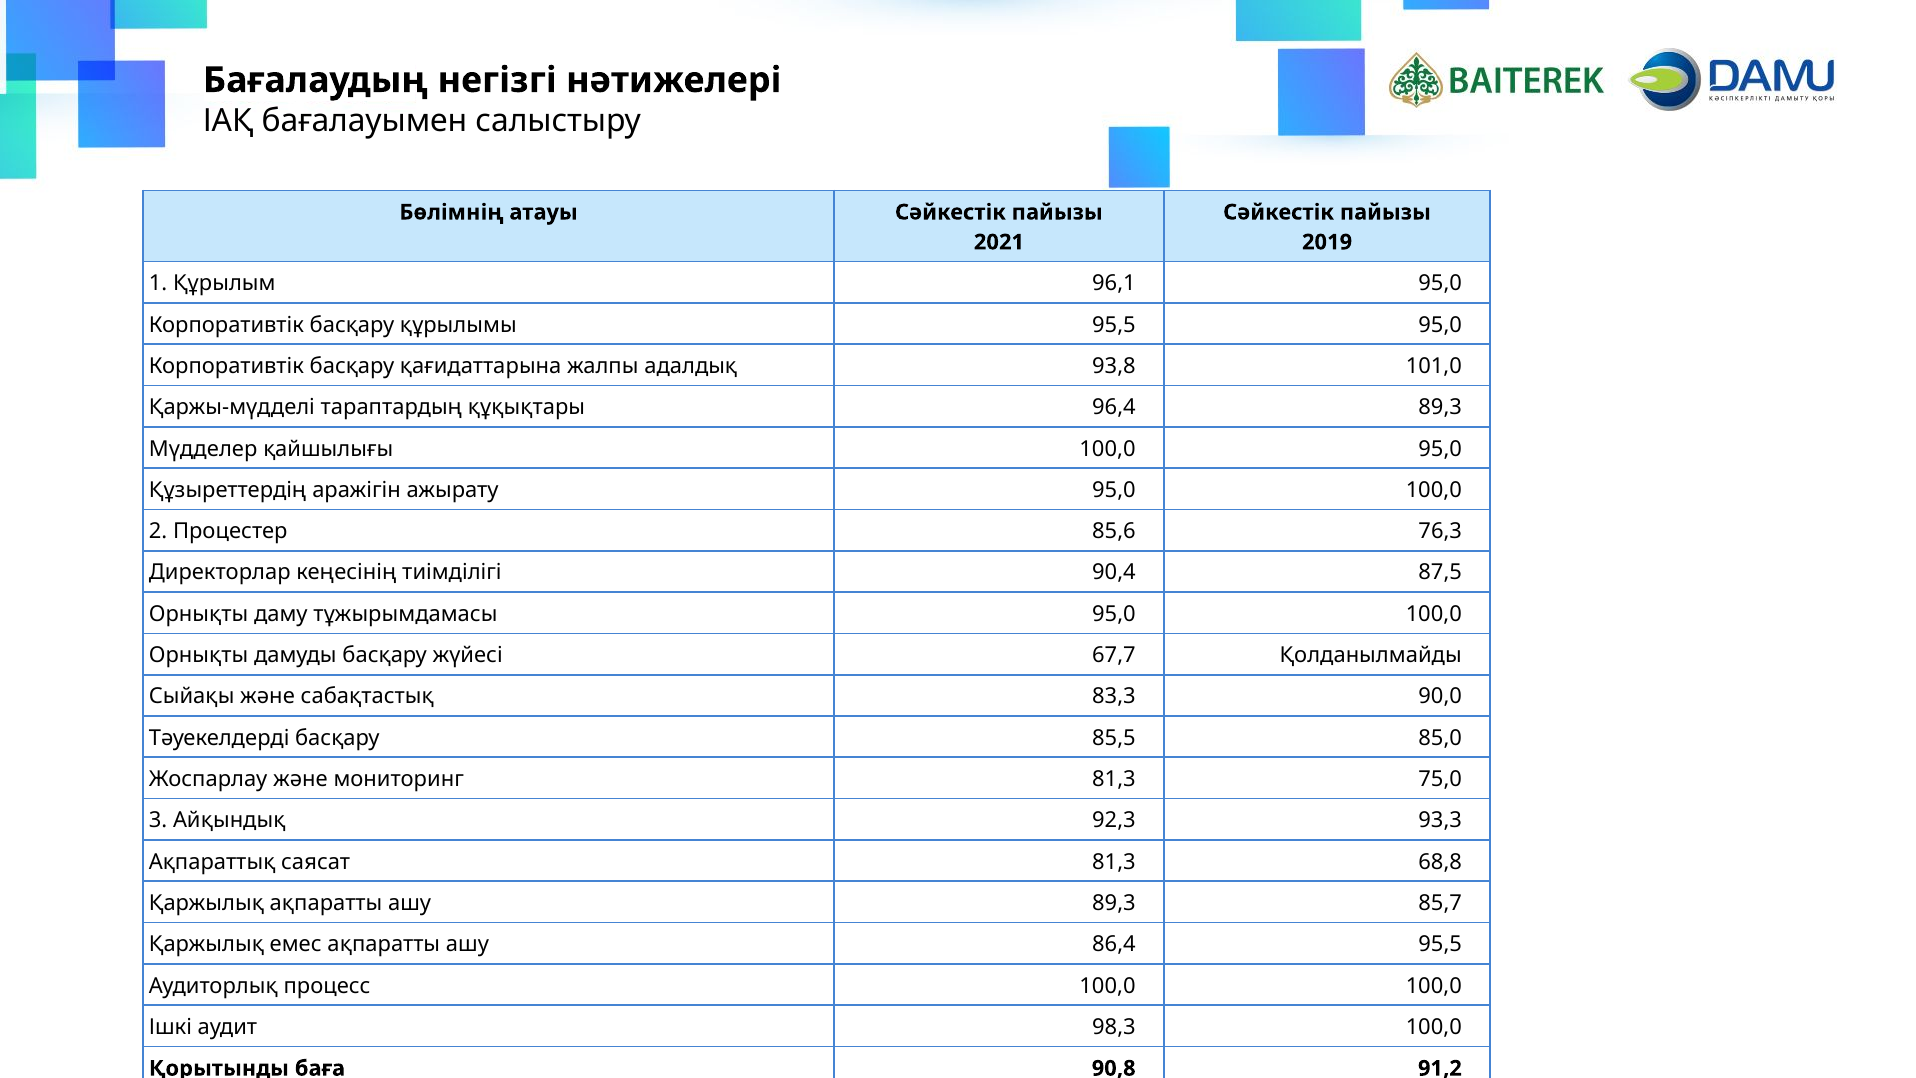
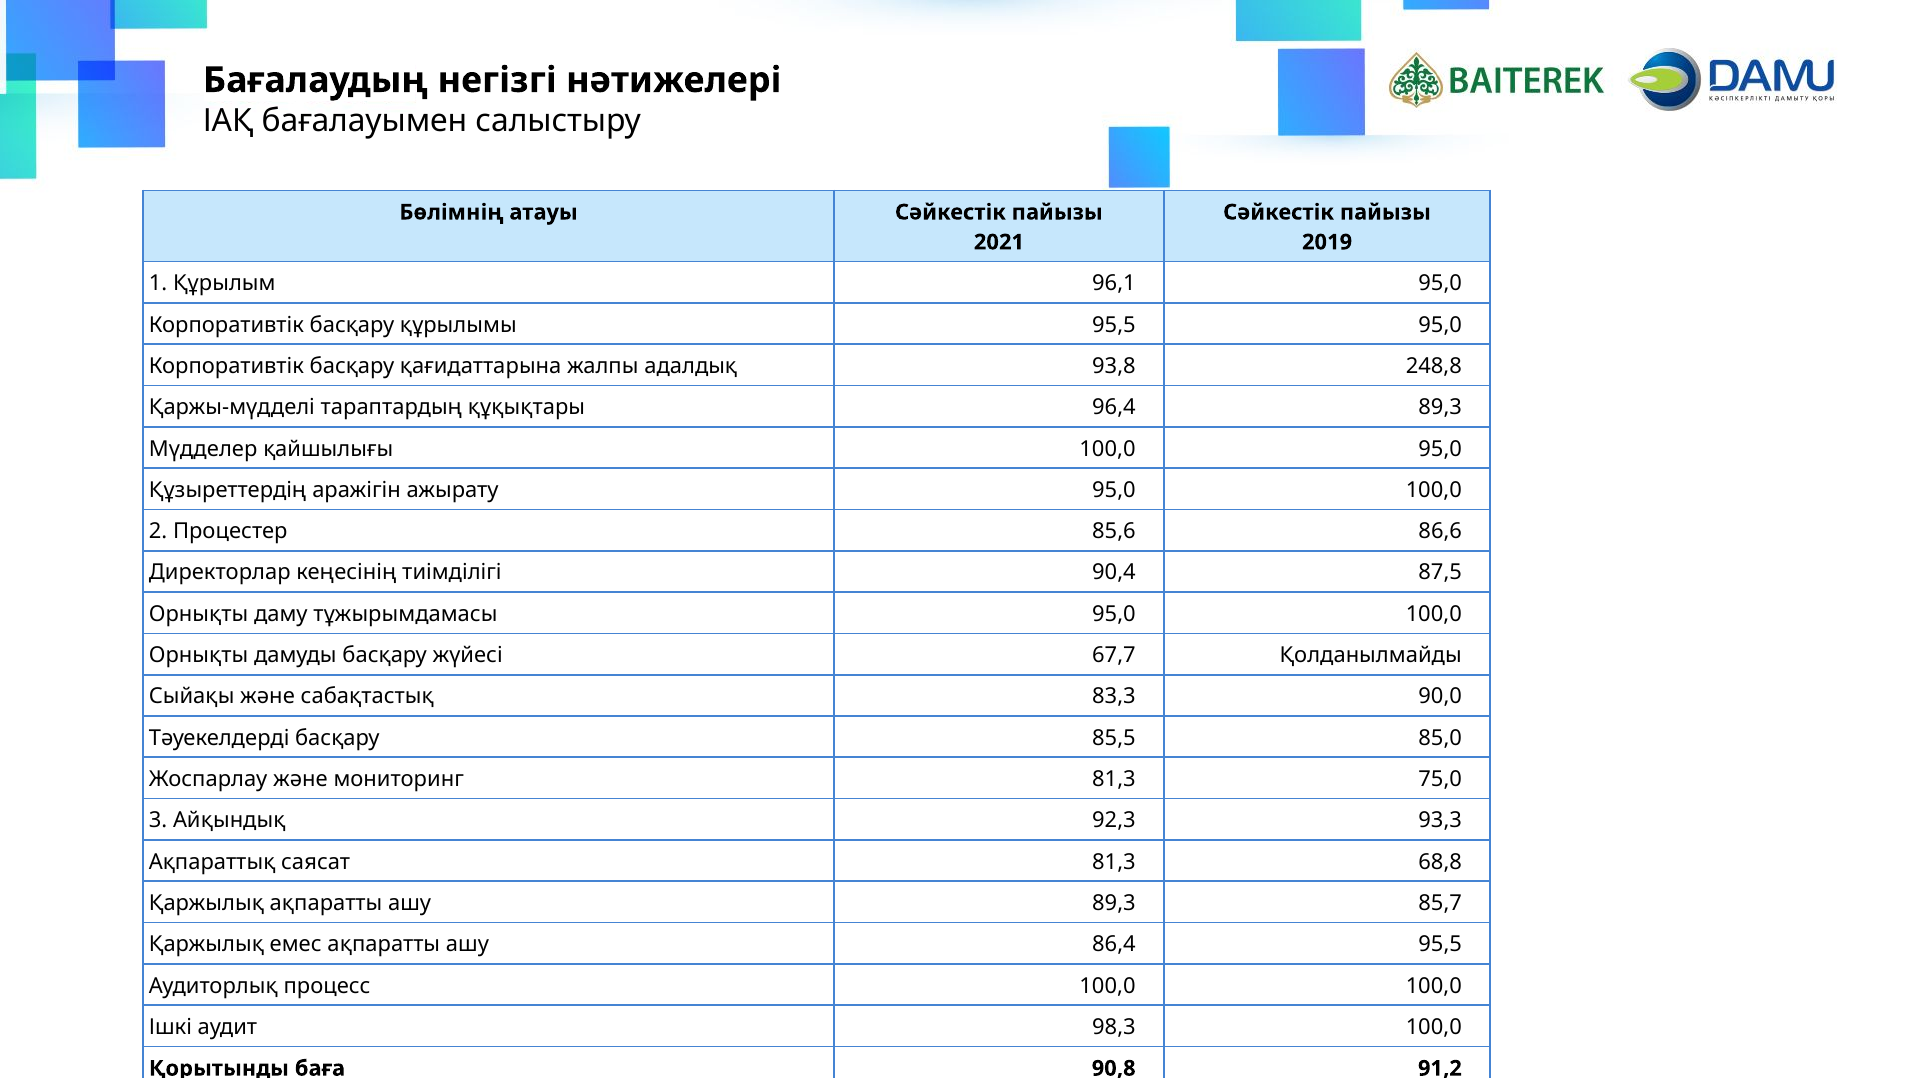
101,0: 101,0 -> 248,8 (1434, 366)
76,3: 76,3 -> 86,6 (1440, 531)
